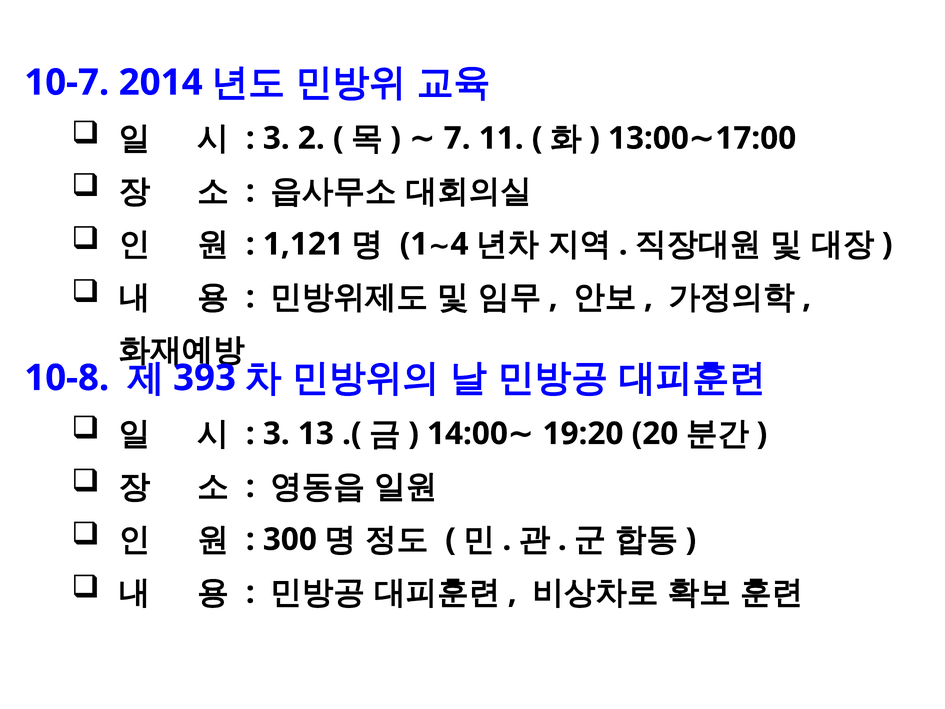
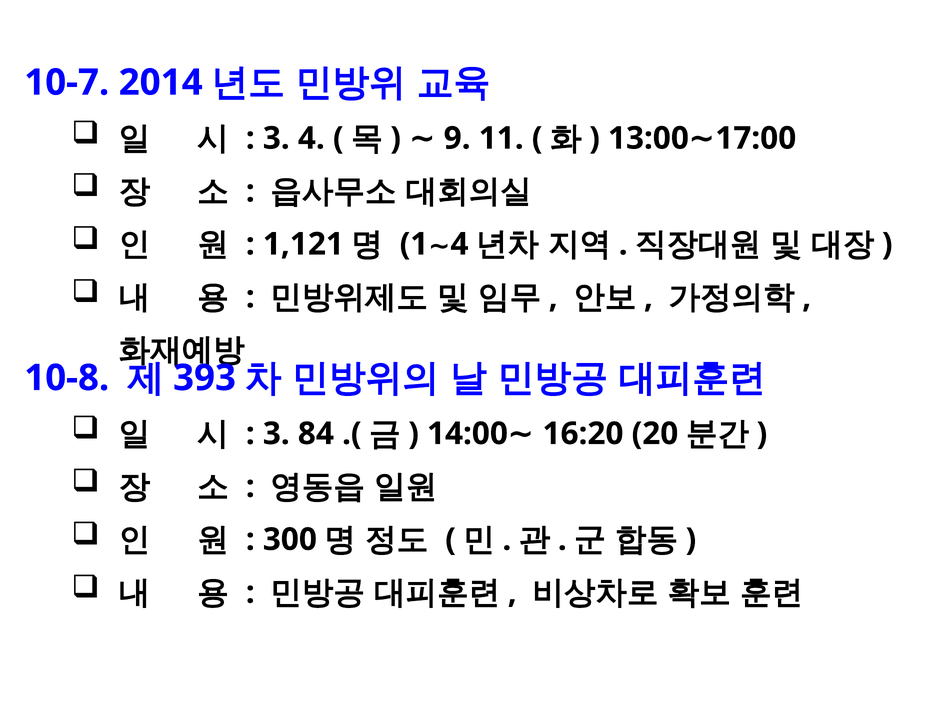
3 2: 2 -> 4 (311, 138)
7: 7 -> 9 (457, 138)
13: 13 -> 84 (316, 434)
19:20: 19:20 -> 16:20 (583, 434)
